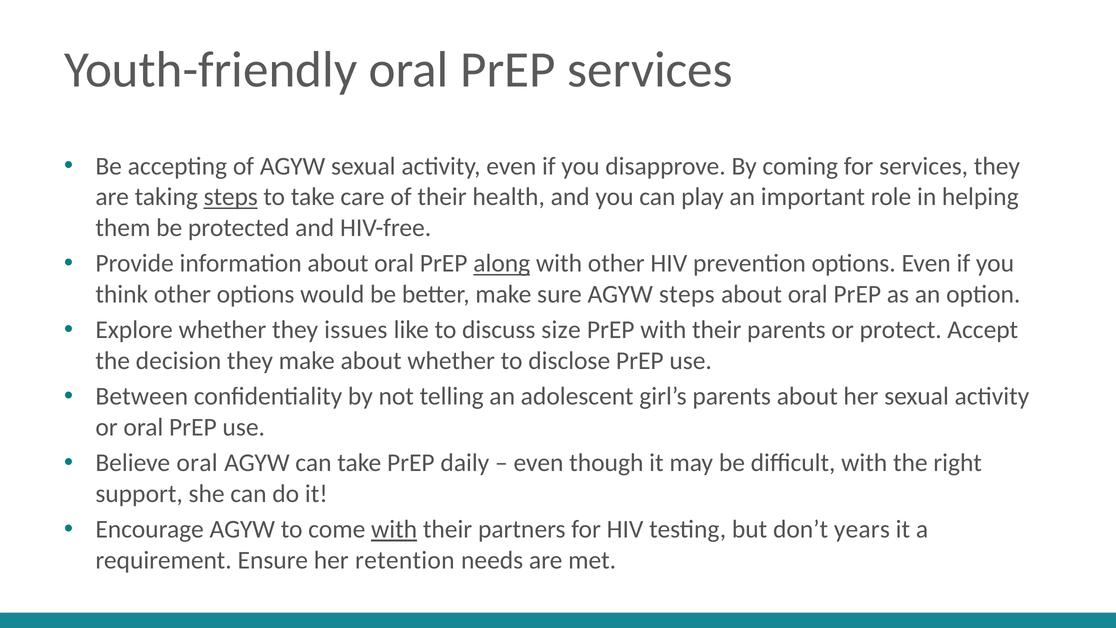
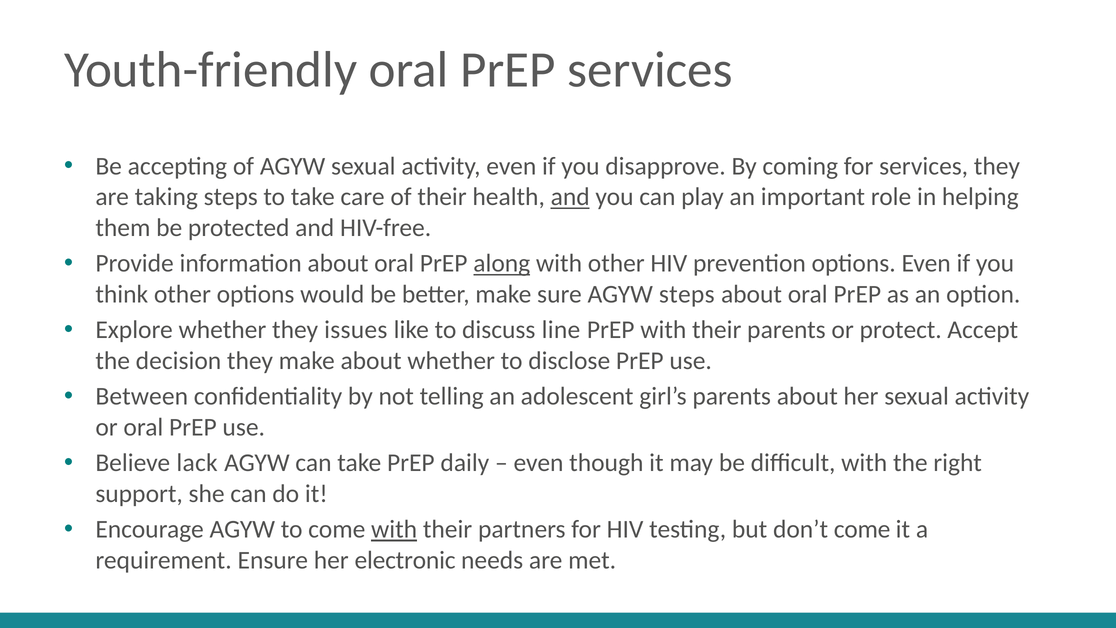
steps underline: present -> none (231, 197)
and underline: none -> present (570, 197)
size: size -> line (561, 330)
Believe oral: oral -> lack (197, 463)
don’t years: years -> come (862, 529)
retention: retention -> electronic (405, 560)
